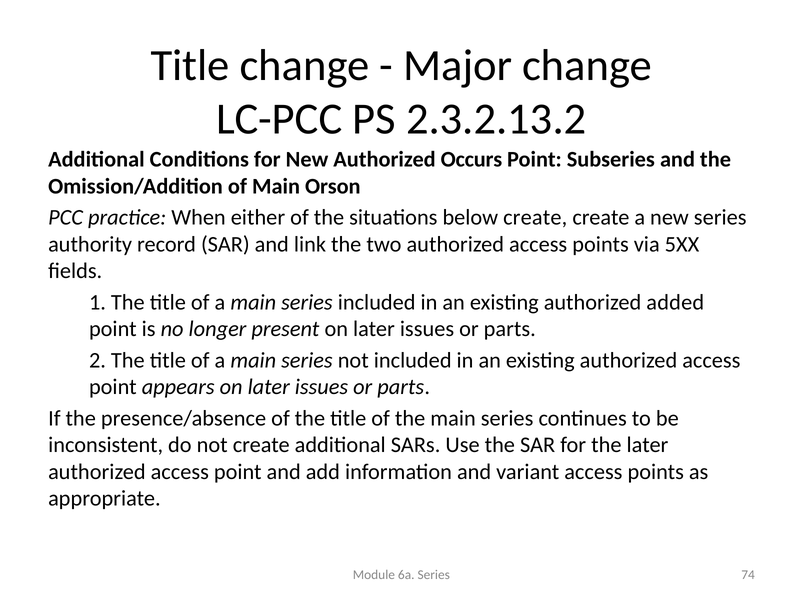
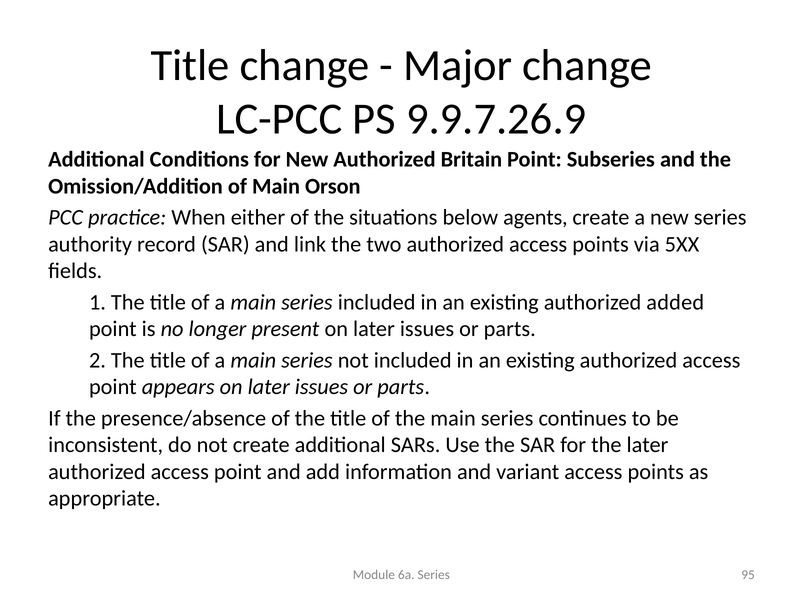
2.3.2.13.2: 2.3.2.13.2 -> 9.9.7.26.9 (496, 119)
Occurs: Occurs -> Britain (471, 159)
below create: create -> agents (535, 218)
74: 74 -> 95 (748, 575)
